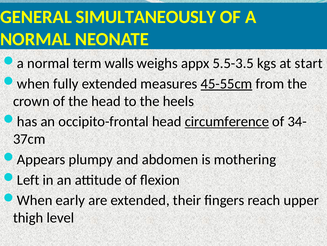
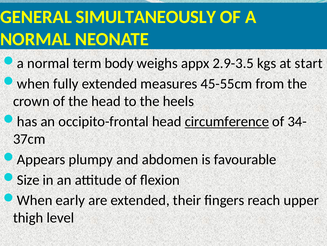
walls: walls -> body (119, 63)
5.5-3.5: 5.5-3.5 -> 2.9-3.5 (233, 63)
45-55cm underline: present -> none (226, 83)
mothering: mothering -> favourable (245, 159)
Left: Left -> Size (28, 179)
